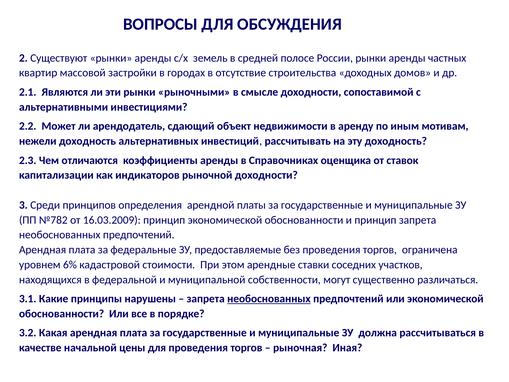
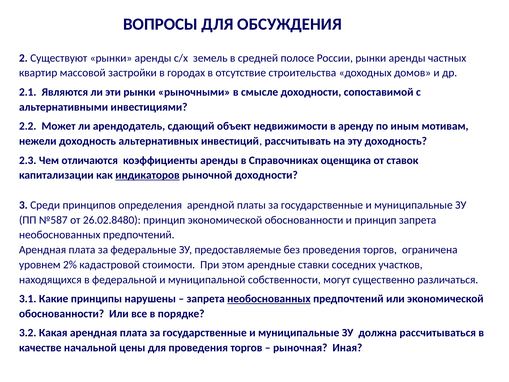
индикаторов underline: none -> present (147, 175)
№782: №782 -> №587 (53, 220)
16.03.2009: 16.03.2009 -> 26.02.8480 (112, 220)
6%: 6% -> 2% (70, 265)
